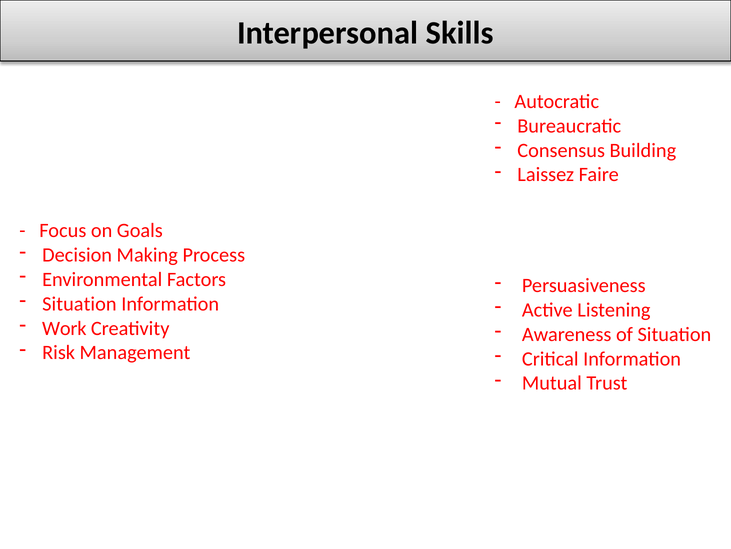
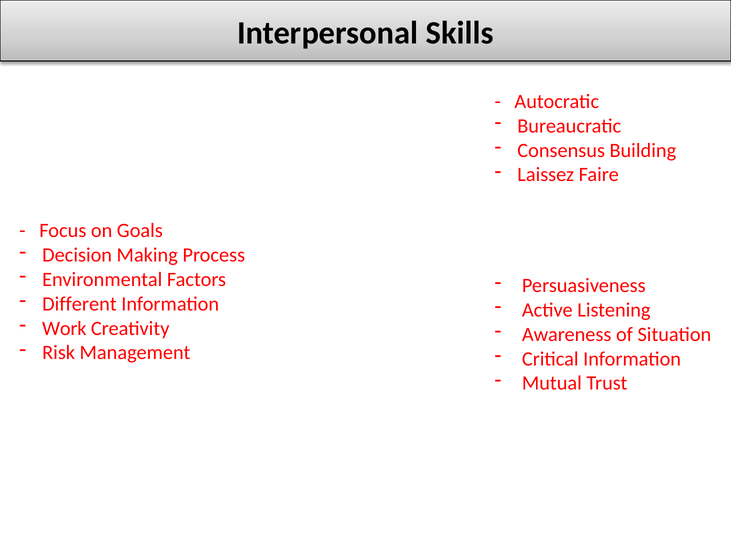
Situation: Situation -> Different (79, 304)
